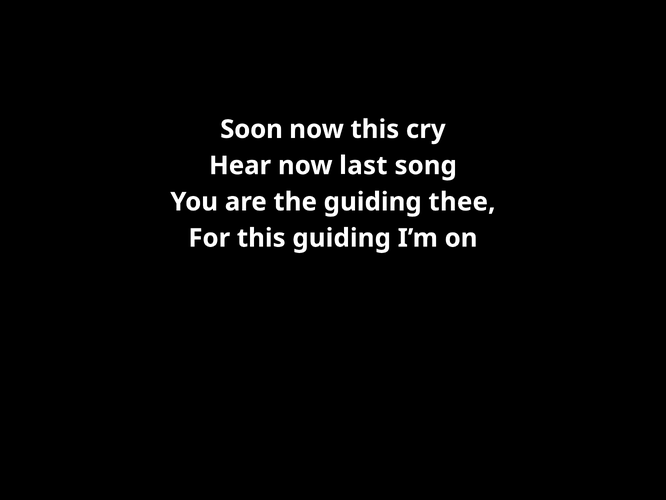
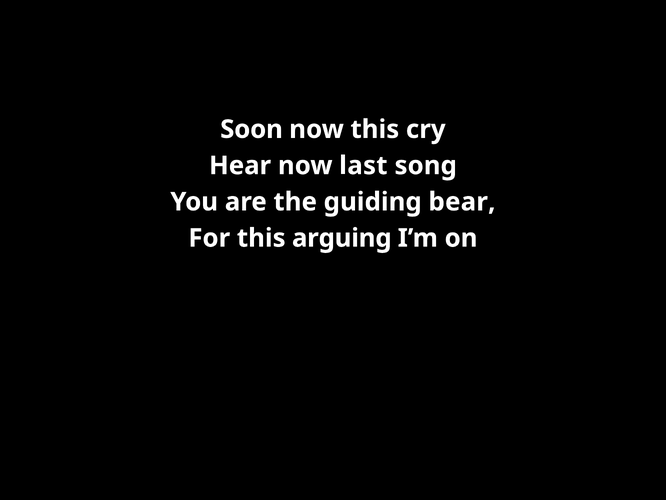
thee: thee -> bear (462, 202)
this guiding: guiding -> arguing (342, 238)
